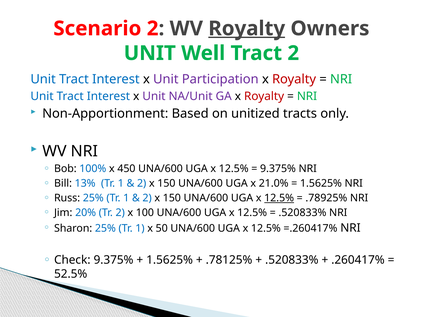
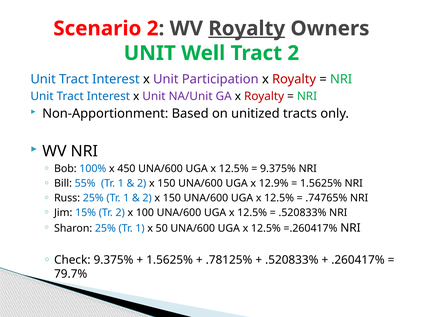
13%: 13% -> 55% (85, 184)
21.0%: 21.0% -> 12.9% (274, 184)
12.5% underline: present -> none (279, 198)
.78925%: .78925% -> .74765% (326, 198)
20%: 20% -> 15% (86, 213)
52.5%: 52.5% -> 79.7% (71, 274)
